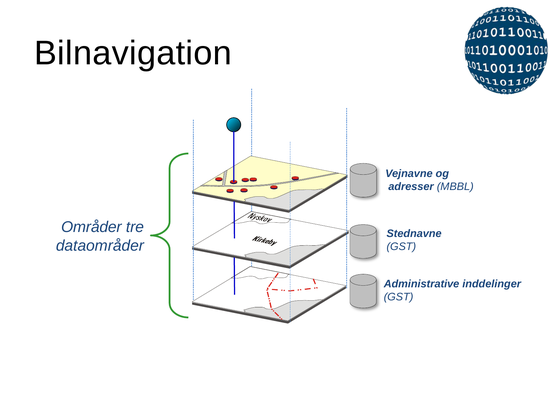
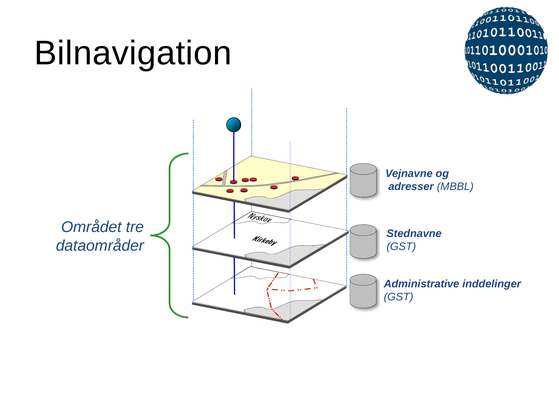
Områder: Områder -> Området (91, 227)
